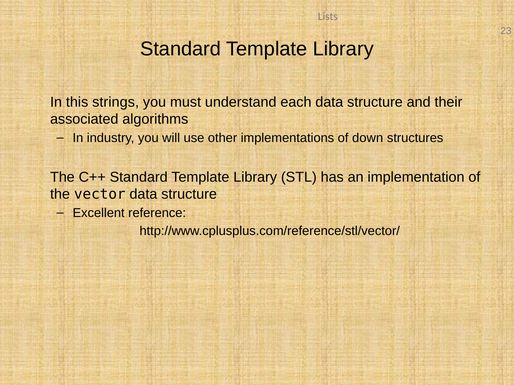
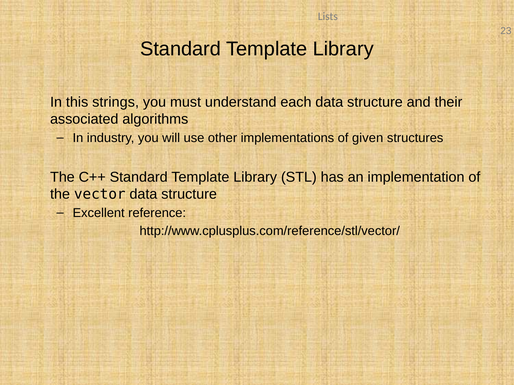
down: down -> given (368, 138)
